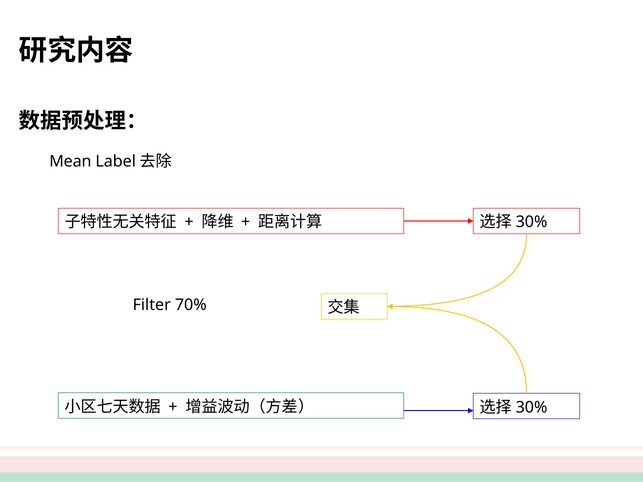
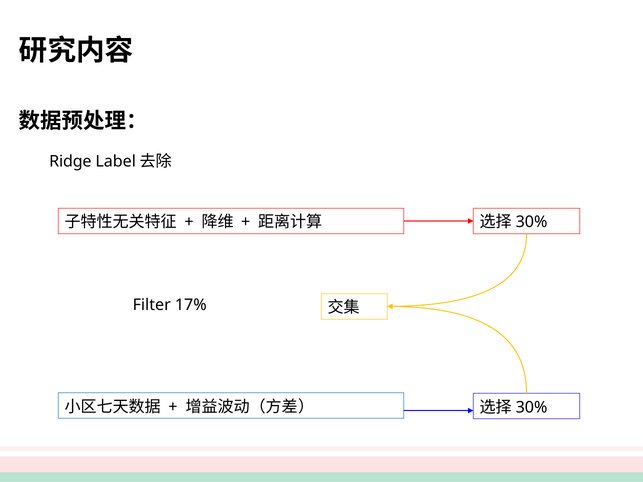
Mean: Mean -> Ridge (70, 161)
70%: 70% -> 17% (191, 305)
